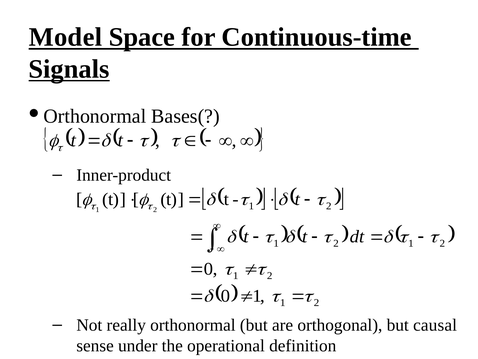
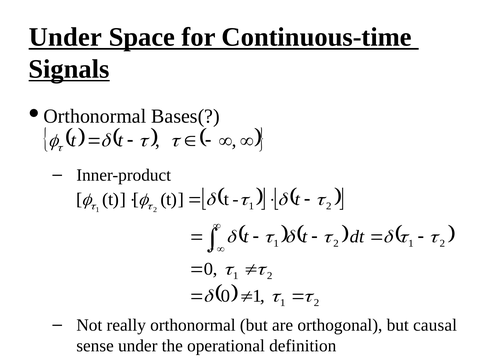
Model: Model -> Under (65, 37)
